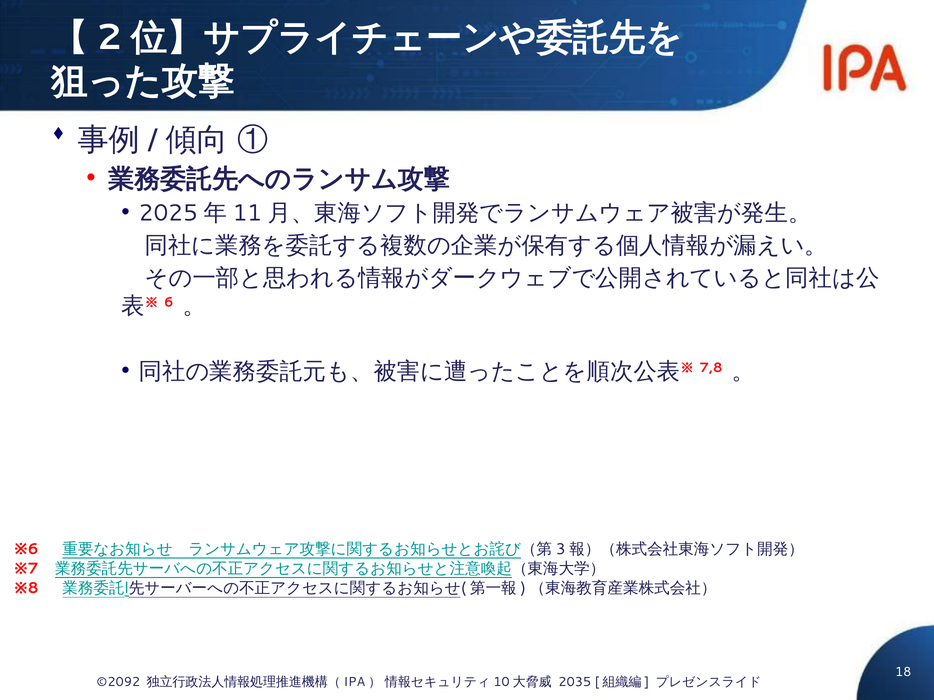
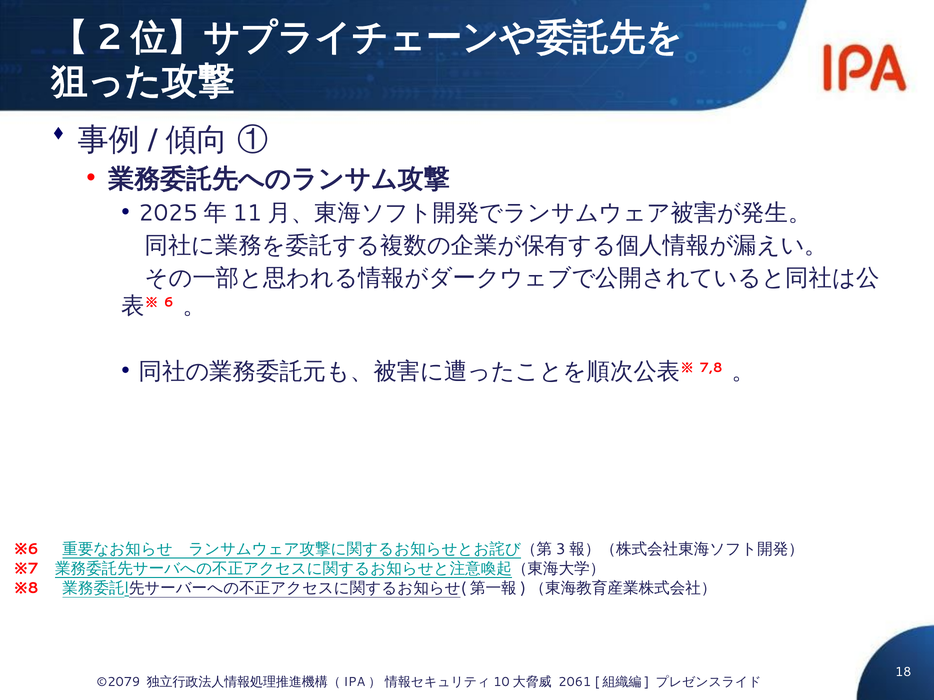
©2092: ©2092 -> ©2079 (118, 682)
2035: 2035 -> 2061 (575, 682)
